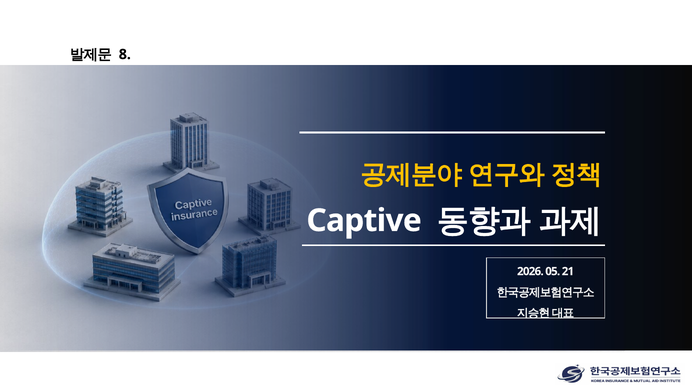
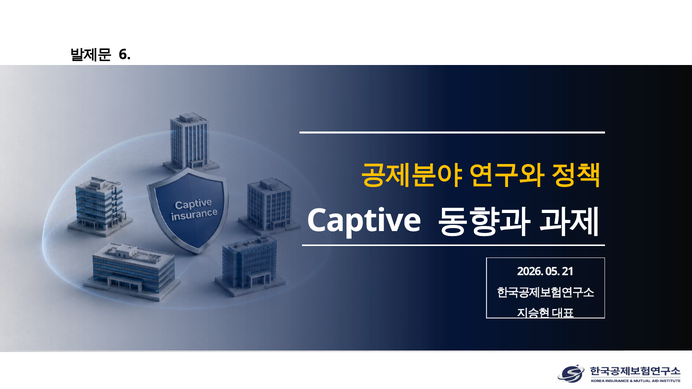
8: 8 -> 6 (125, 54)
